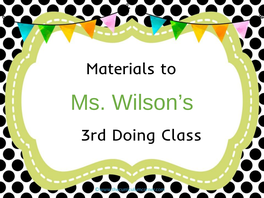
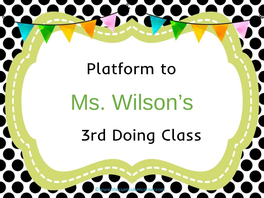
Materials: Materials -> Platform (121, 69)
